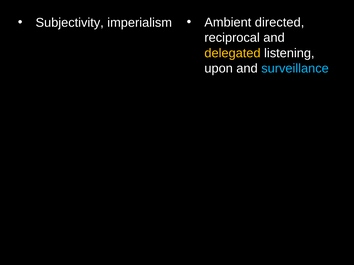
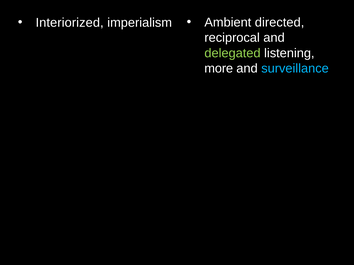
Subjectivity: Subjectivity -> Interiorized (70, 23)
delegated colour: yellow -> light green (232, 53)
upon: upon -> more (219, 69)
